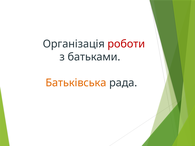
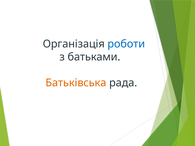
роботи colour: red -> blue (126, 44)
